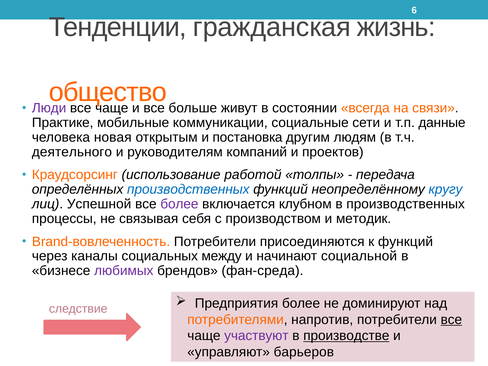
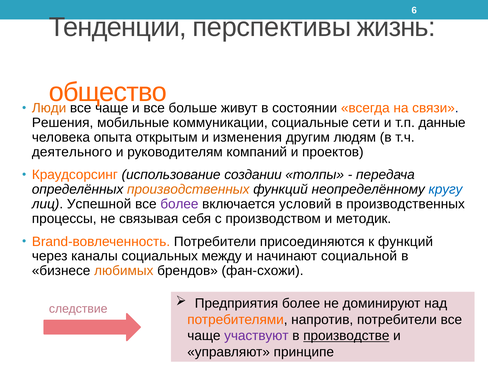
гражданская: гражданская -> перспективы (272, 27)
Люди colour: purple -> orange (49, 108)
Практике: Практике -> Решения (63, 123)
новая: новая -> опыта (113, 137)
постановка: постановка -> изменения (247, 137)
работой: работой -> создании (253, 175)
производственных colour: blue -> orange (188, 189)
клубном: клубном -> условий (305, 204)
любимых colour: purple -> orange (124, 271)
фан-среда: фан-среда -> фан-схожи (263, 271)
все underline: present -> none (451, 320)
барьеров: барьеров -> принципе (304, 352)
